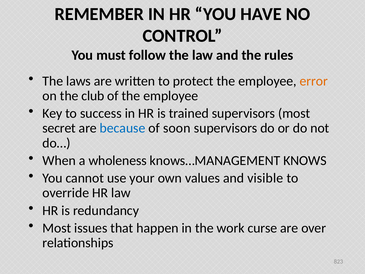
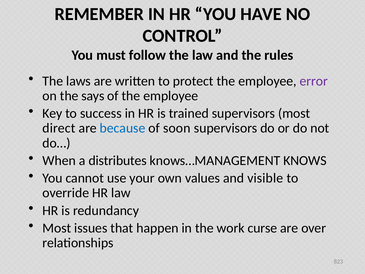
error colour: orange -> purple (314, 81)
club: club -> says (93, 96)
secret: secret -> direct (59, 128)
wholeness: wholeness -> distributes (118, 160)
